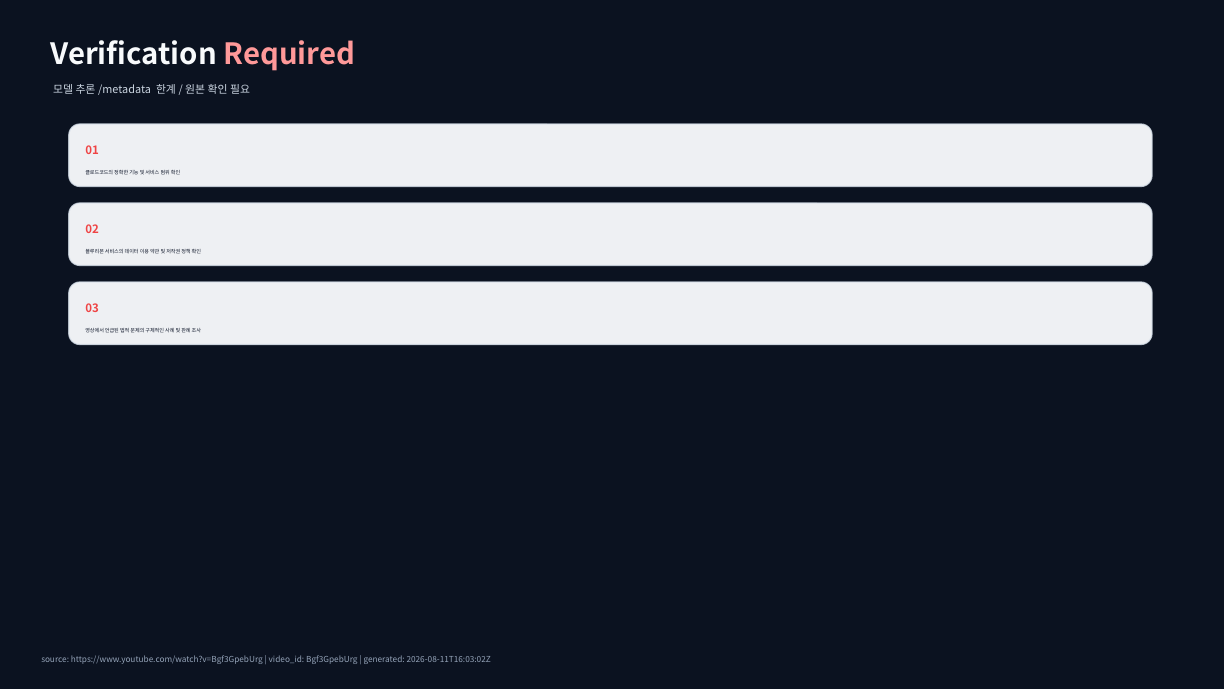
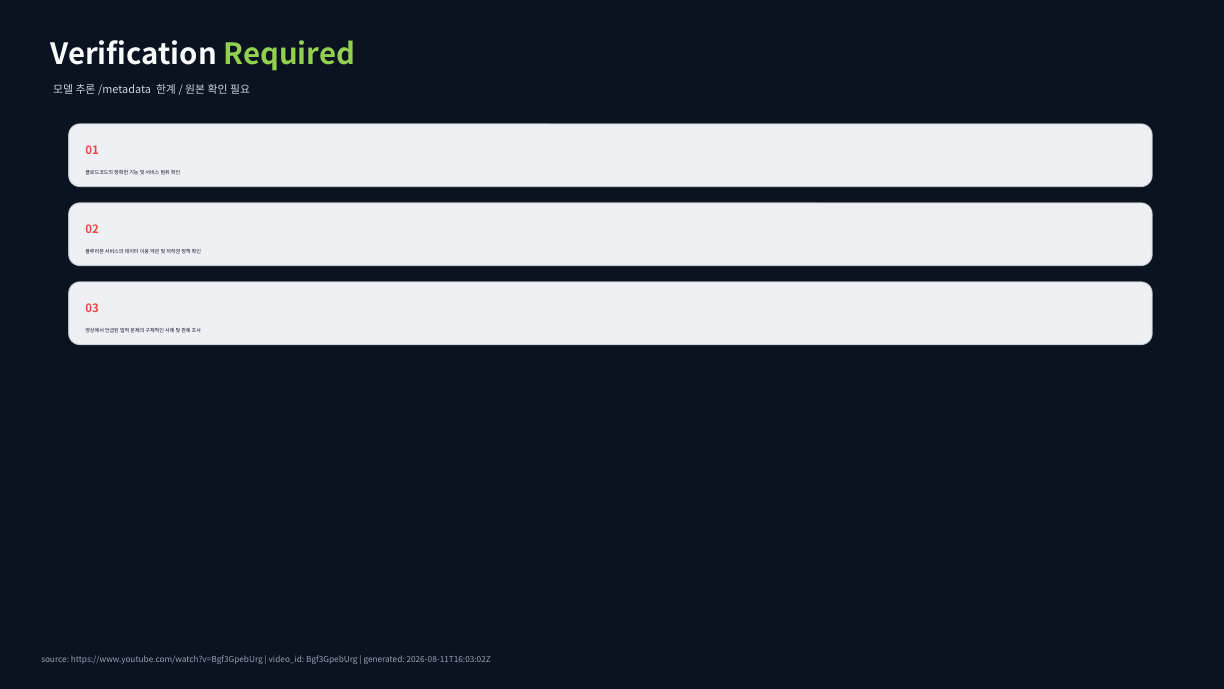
Required colour: pink -> light green (289, 55)
